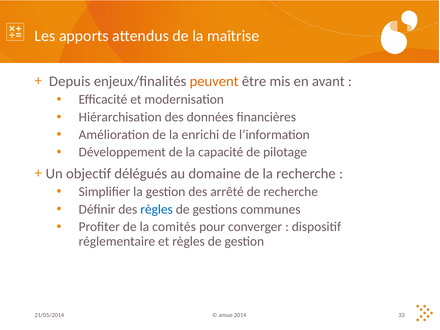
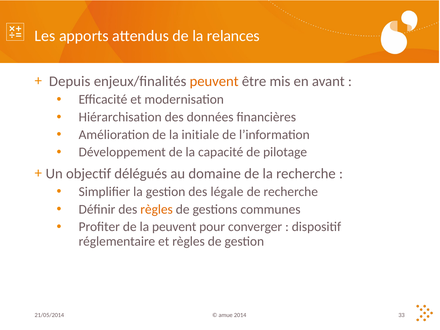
maîtrise: maîtrise -> relances (233, 36)
enrichi: enrichi -> initiale (200, 135)
arrêté: arrêté -> légale (227, 192)
règles colour: blue -> orange (157, 209)
la comités: comités -> peuvent (174, 227)
